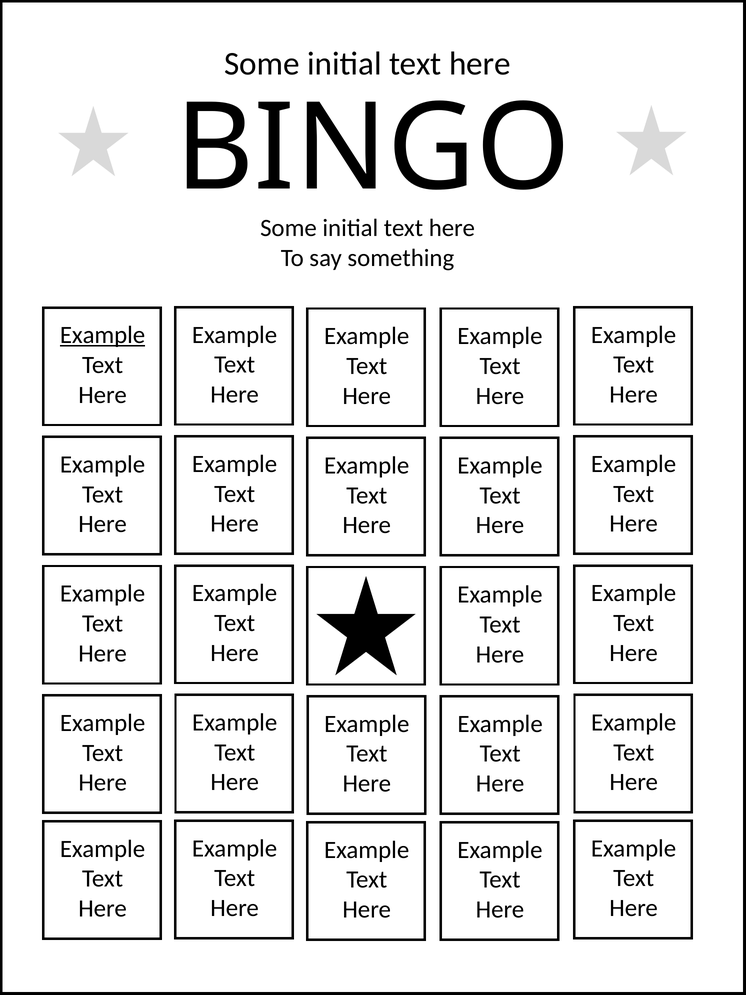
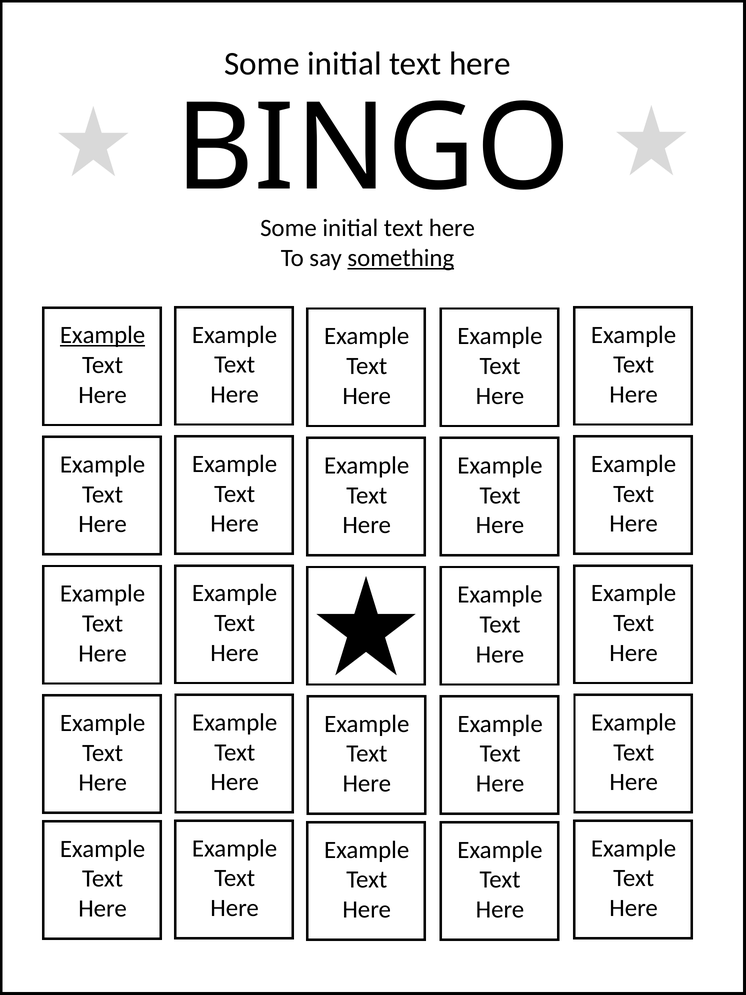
something underline: none -> present (401, 258)
